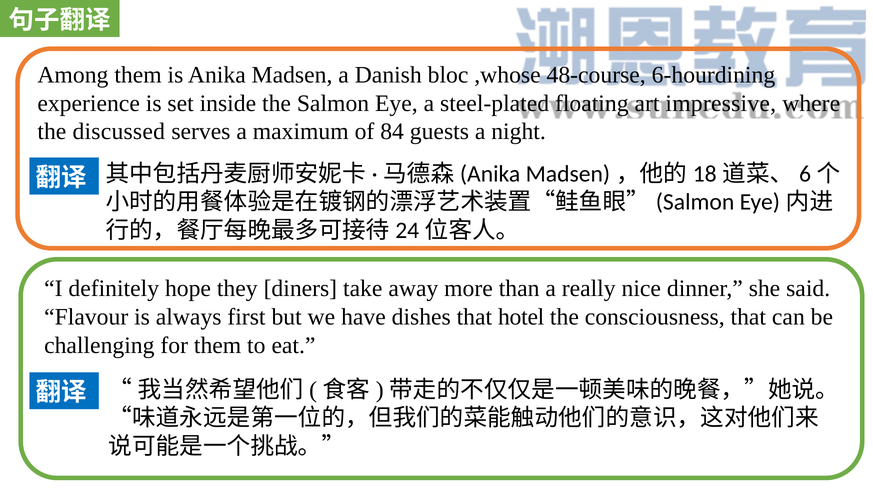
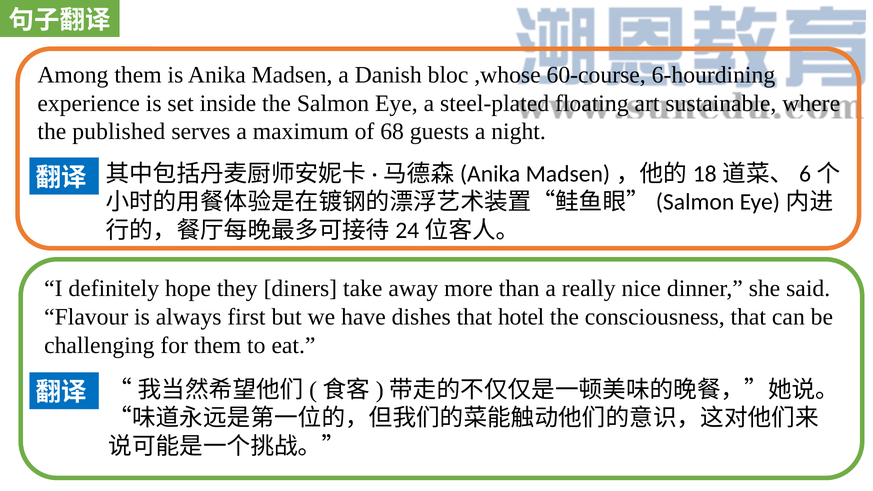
48-course: 48-course -> 60-course (596, 75)
impressive: impressive -> sustainable (721, 103)
discussed: discussed -> published (119, 132)
84: 84 -> 68 (392, 132)
